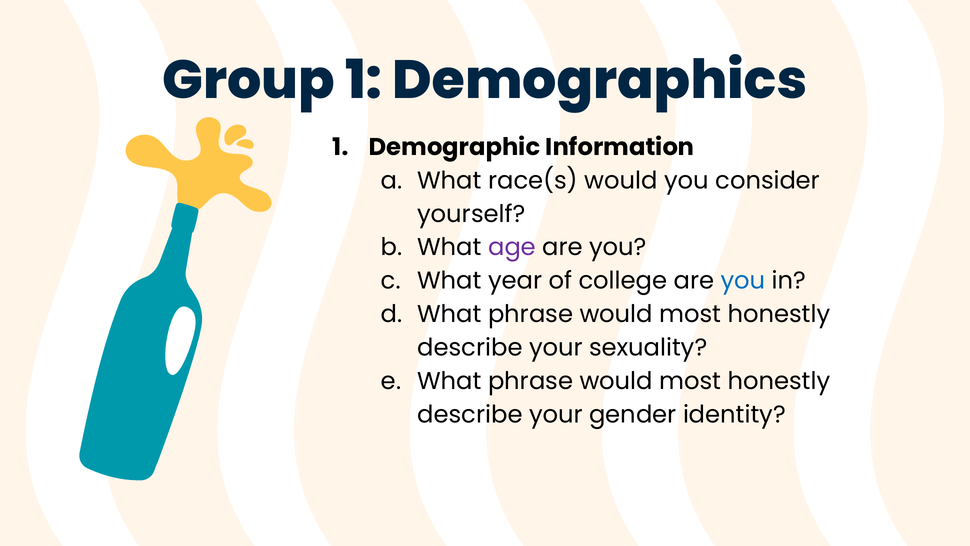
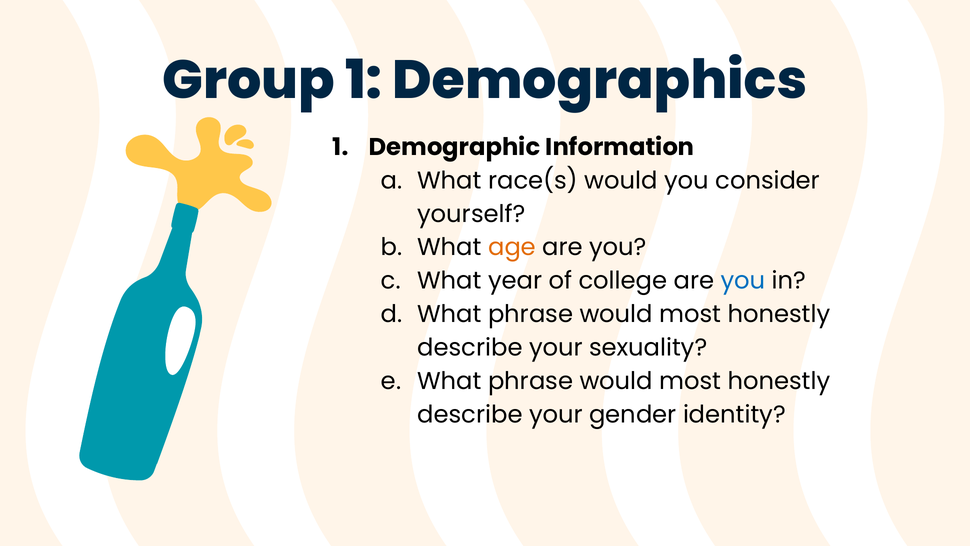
age colour: purple -> orange (512, 247)
